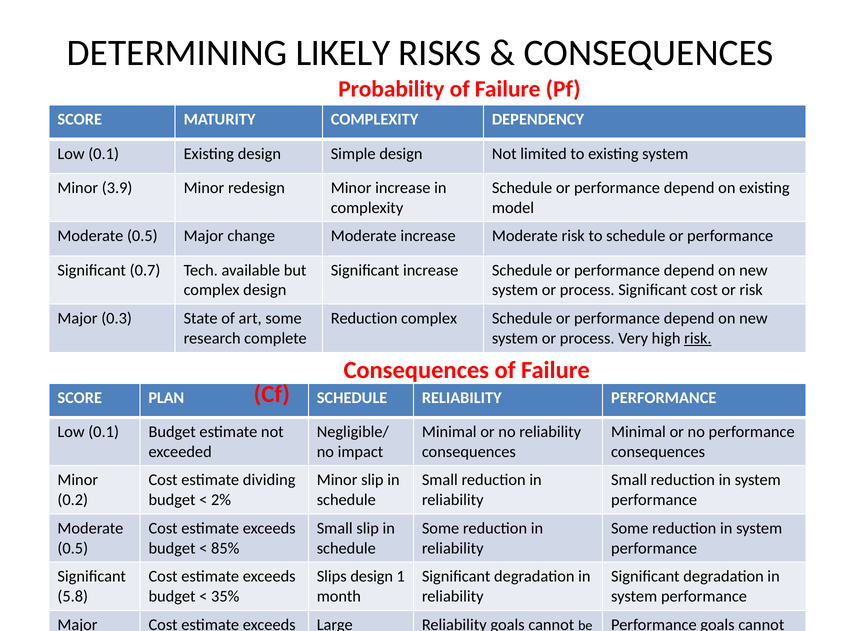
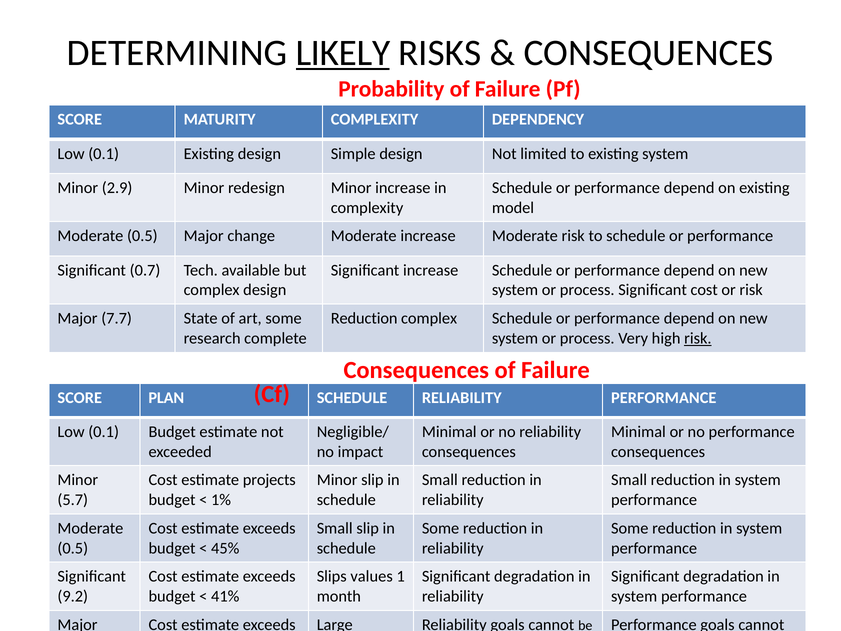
LIKELY underline: none -> present (343, 53)
3.9: 3.9 -> 2.9 (117, 188)
0.3: 0.3 -> 7.7 (117, 318)
dividing: dividing -> projects (269, 480)
0.2: 0.2 -> 5.7 (73, 500)
2%: 2% -> 1% (221, 500)
85%: 85% -> 45% (225, 548)
Slips design: design -> values (372, 576)
5.8: 5.8 -> 9.2 (73, 596)
35%: 35% -> 41% (225, 596)
